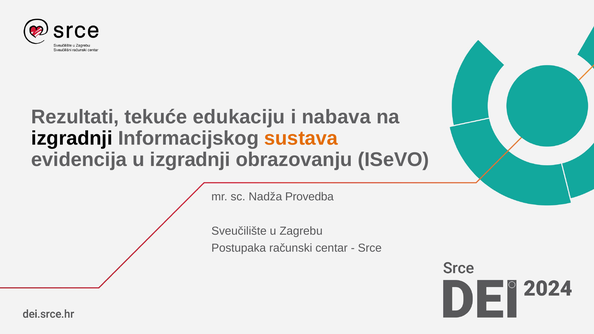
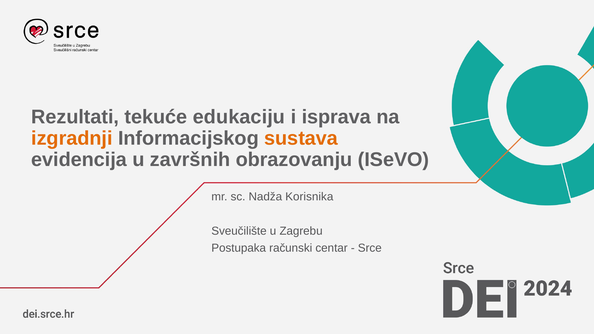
nabava: nabava -> isprava (336, 117)
izgradnji colour: black -> orange (72, 138)
u izgradnji: izgradnji -> završnih (190, 160)
Provedba: Provedba -> Korisnika (309, 197)
